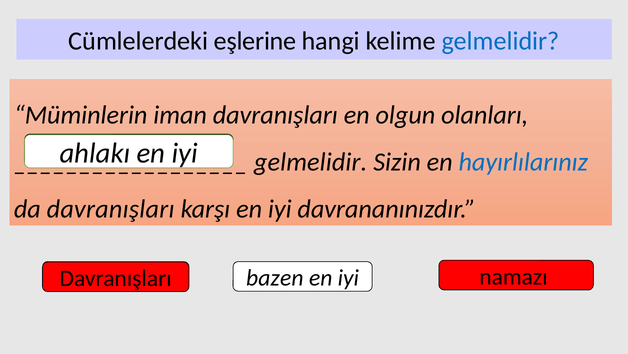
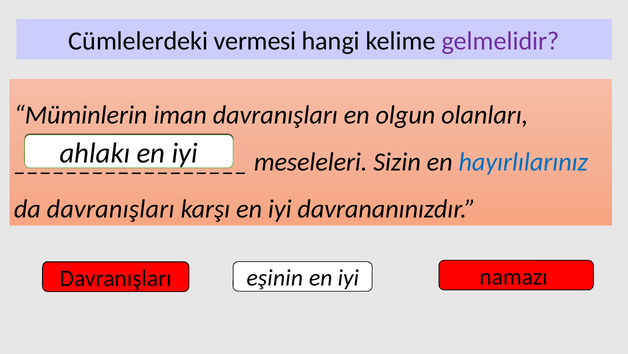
eşlerine: eşlerine -> vermesi (255, 41)
gelmelidir colour: blue -> purple (501, 41)
gelmelidir: gelmelidir -> meseleleri (311, 162)
bazen: bazen -> eşinin (275, 277)
